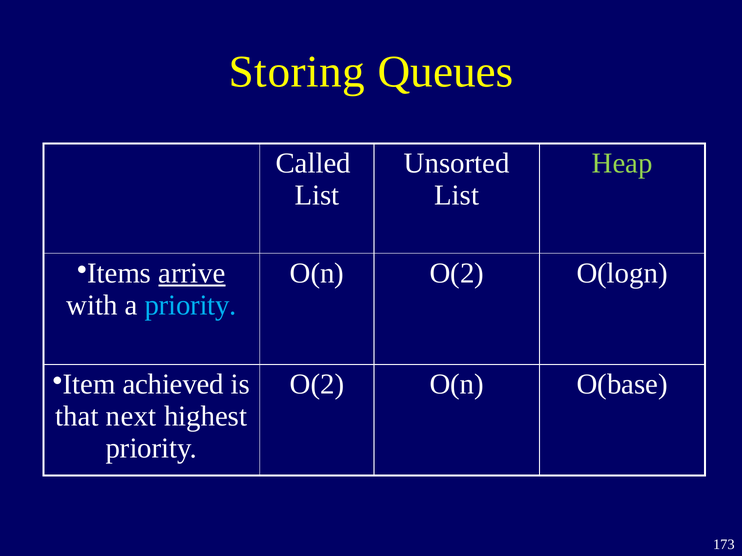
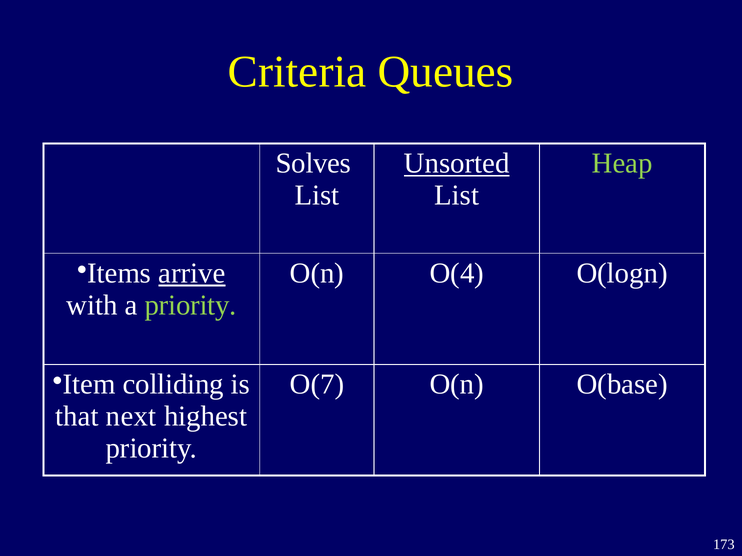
Storing: Storing -> Criteria (297, 72)
Called: Called -> Solves (313, 164)
Unsorted underline: none -> present (457, 164)
O(n O(2: O(2 -> O(4 (457, 273)
priority colour: light blue -> light green (191, 305)
achieved: achieved -> colliding (173, 385)
O(2: O(2 -> O(7 (317, 385)
